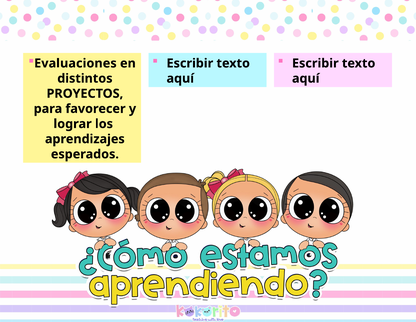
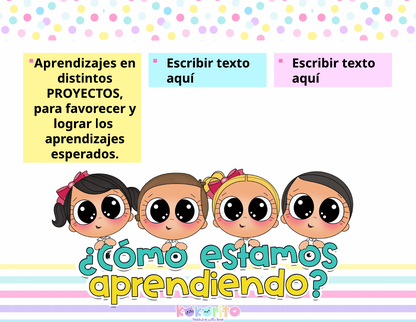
Evaluaciones: Evaluaciones -> Aprendizajes (75, 63)
